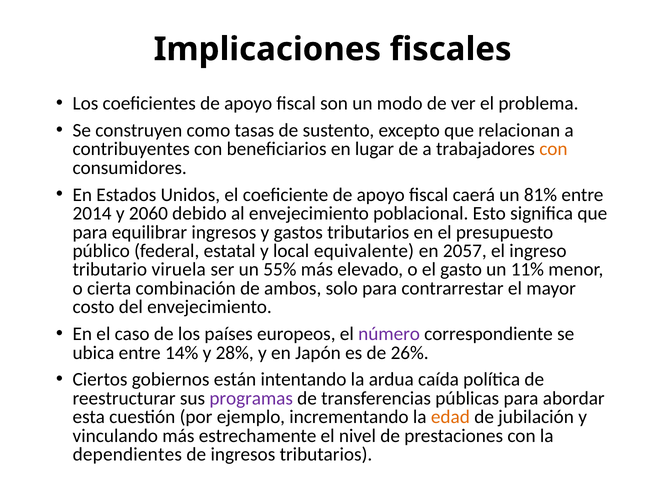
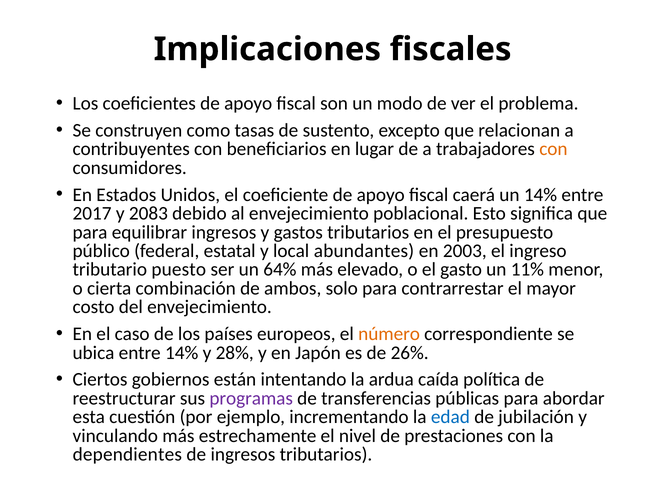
un 81%: 81% -> 14% (540, 195)
2014: 2014 -> 2017 (92, 213)
2060: 2060 -> 2083 (148, 213)
equivalente: equivalente -> abundantes (364, 251)
2057: 2057 -> 2003 (465, 251)
viruela: viruela -> puesto (179, 270)
55%: 55% -> 64% (280, 270)
número colour: purple -> orange (389, 334)
edad colour: orange -> blue (450, 417)
